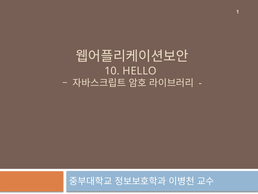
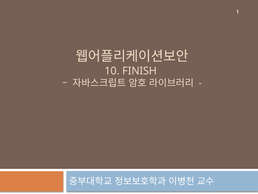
HELLO: HELLO -> FINISH (140, 71)
